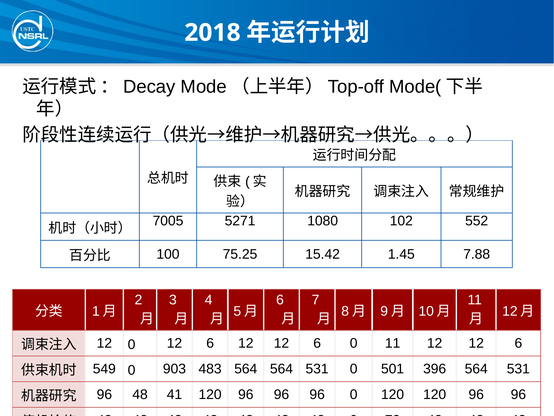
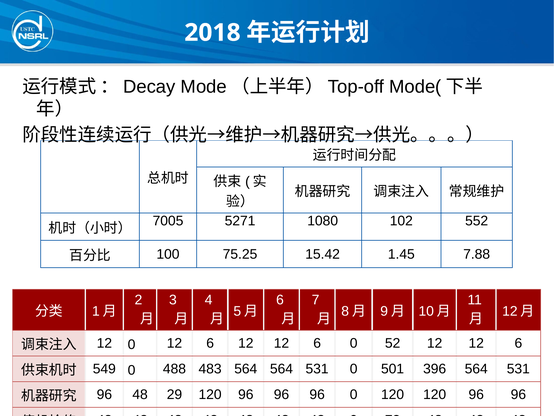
0 11: 11 -> 52 (393, 343)
903: 903 -> 488 (174, 369)
41: 41 -> 29 (174, 394)
